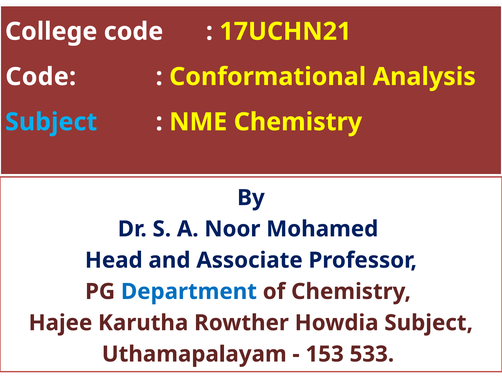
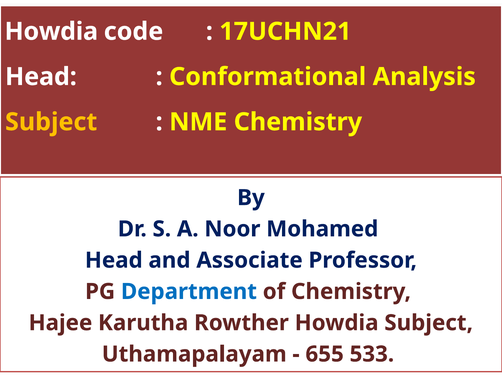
College: College -> Howdia (51, 31)
Code: Code -> Head (41, 77)
Subject colour: light blue -> yellow (51, 122)
153: 153 -> 655 (325, 354)
